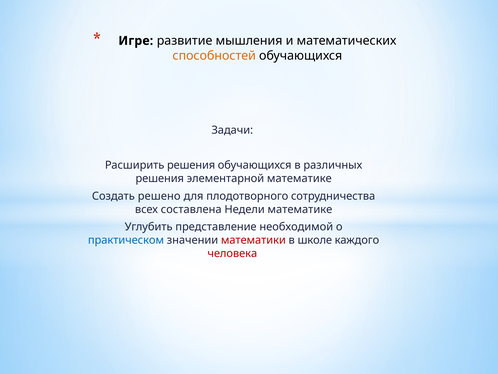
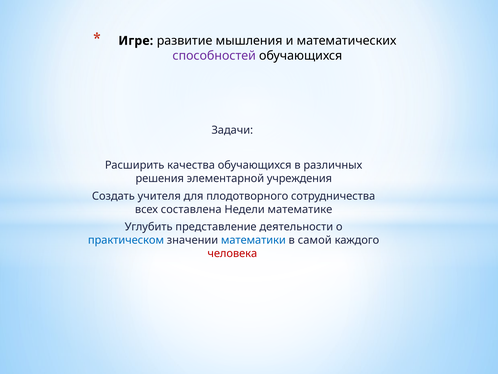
способностей colour: orange -> purple (214, 56)
Расширить решения: решения -> качества (191, 165)
элементарной математике: математике -> учреждения (299, 178)
решено: решено -> учителя (159, 196)
необходимой: необходимой -> деятельности (296, 227)
математики colour: red -> blue (253, 240)
школе: школе -> самой (315, 240)
